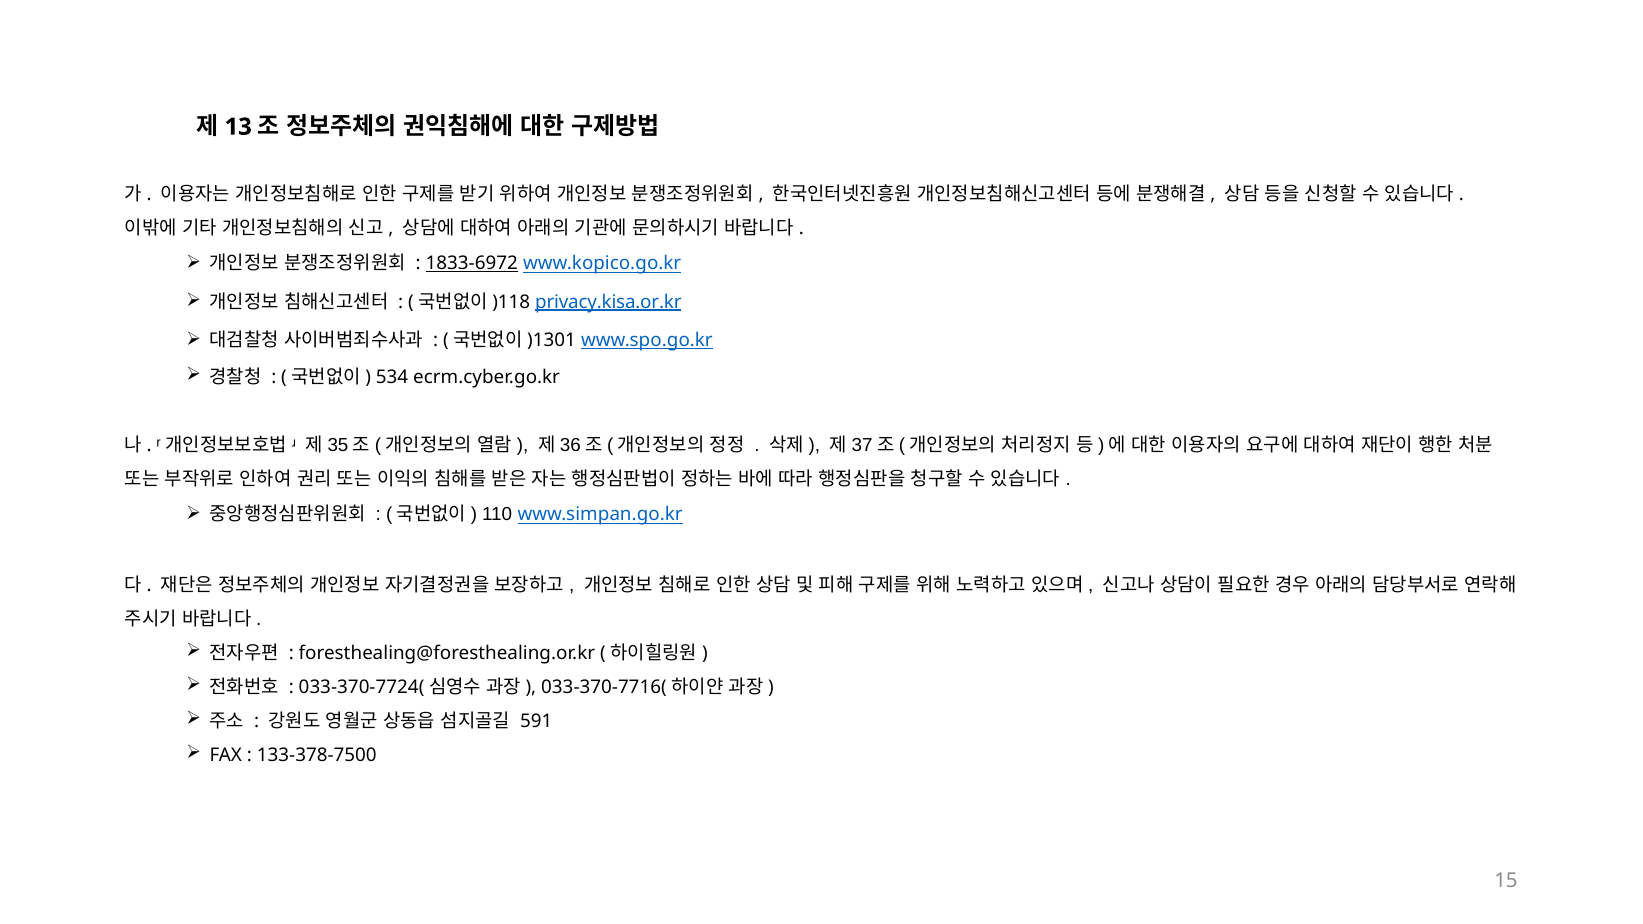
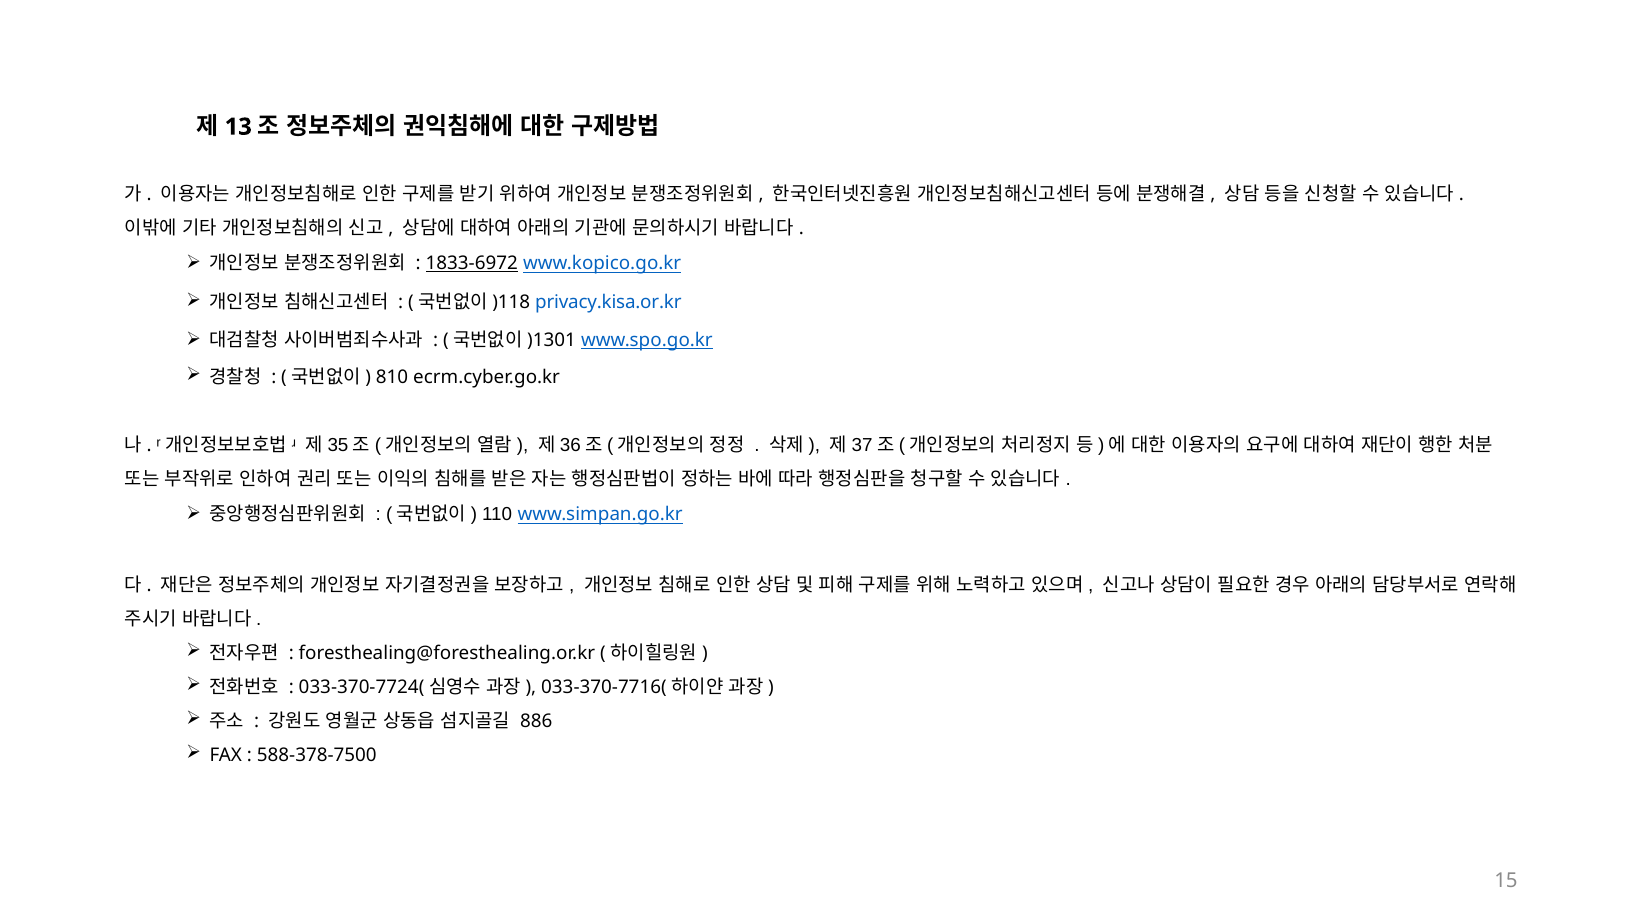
privacy.kisa.or.kr underline: present -> none (608, 302)
534: 534 -> 810 (392, 377)
591: 591 -> 886 (536, 721)
133-378-7500: 133-378-7500 -> 588-378-7500 (317, 755)
